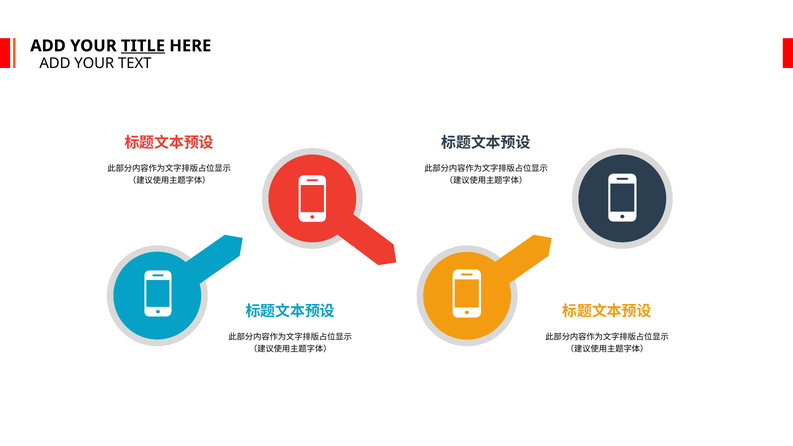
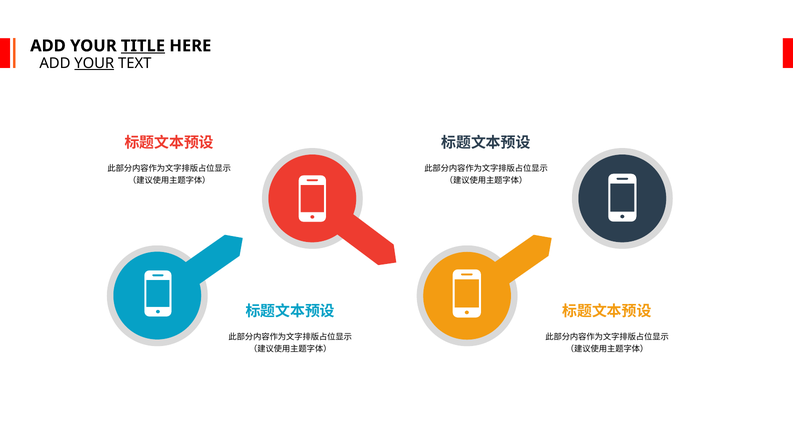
YOUR underline: none -> present (94, 63)
